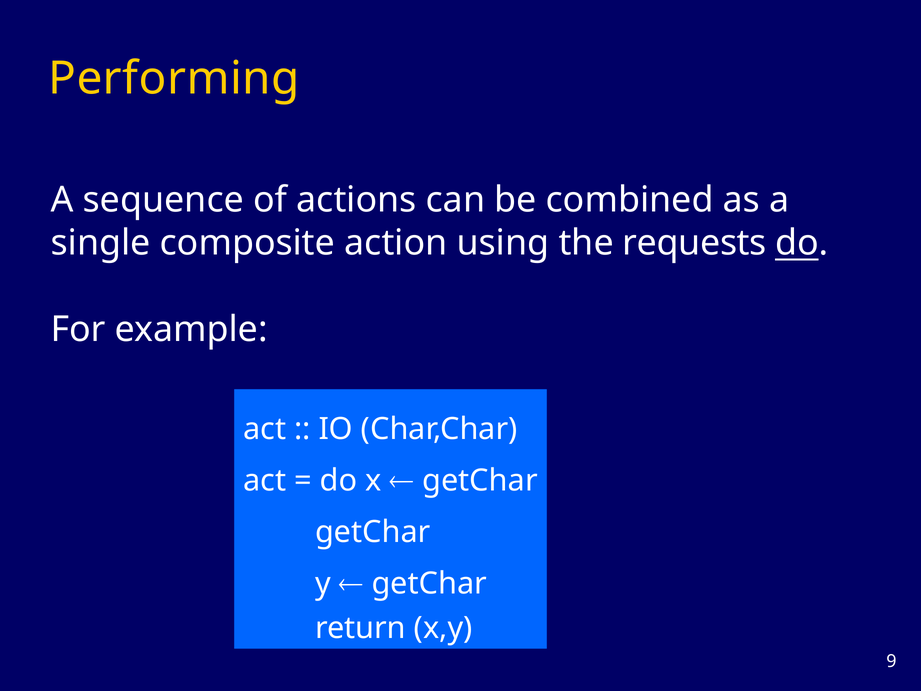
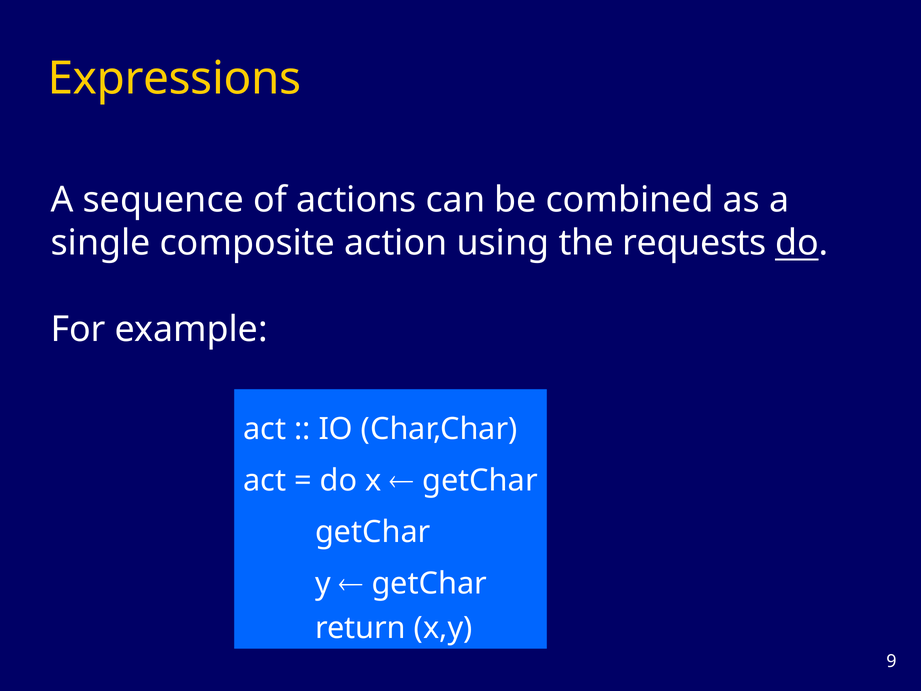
Performing: Performing -> Expressions (174, 78)
